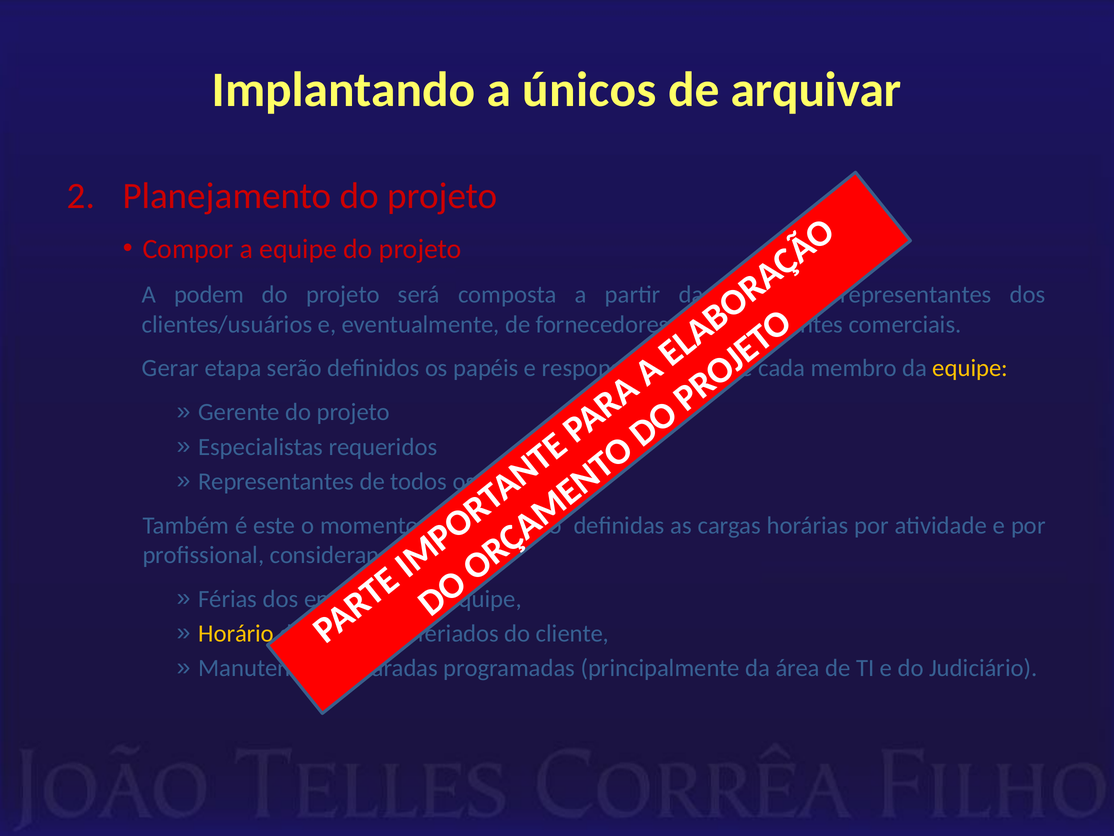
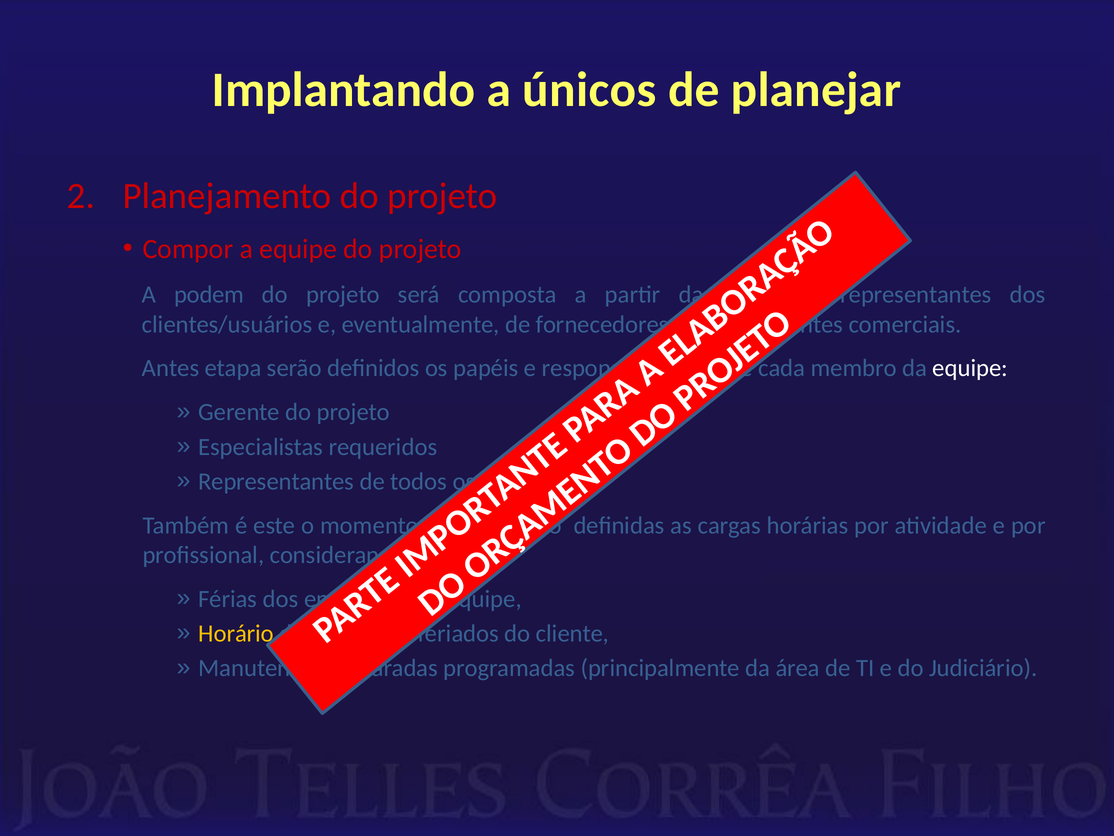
arquivar: arquivar -> planejar (816, 90)
Gerar: Gerar -> Antes (171, 368)
equipe colour: yellow -> white (970, 368)
